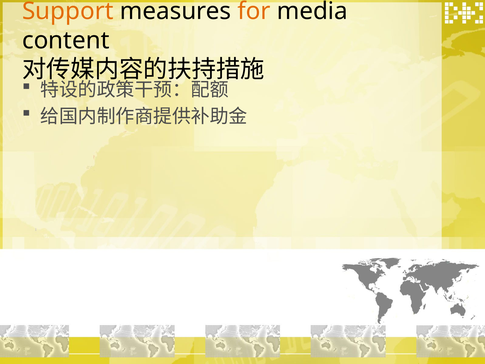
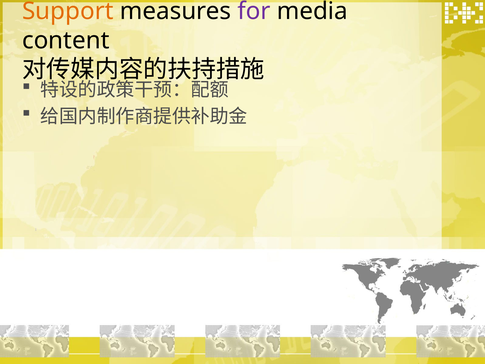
for colour: orange -> purple (254, 11)
